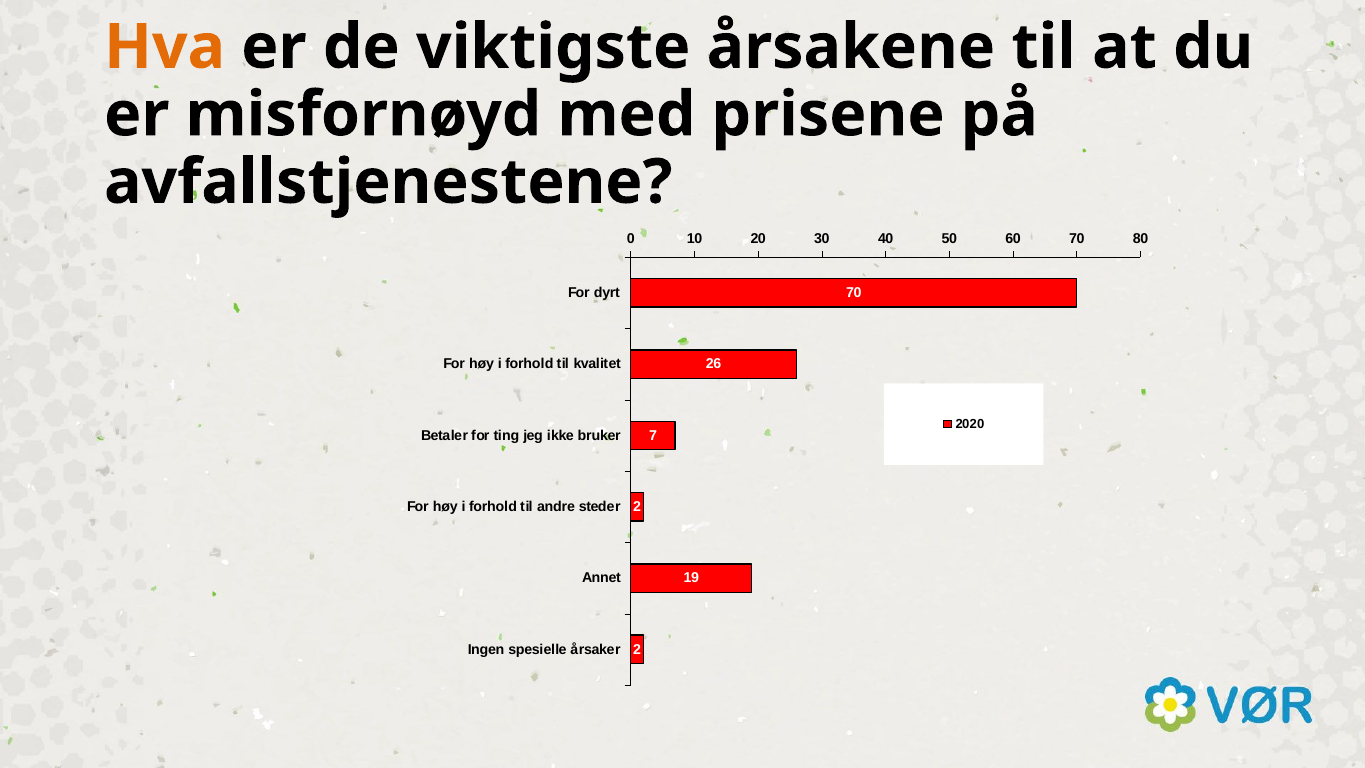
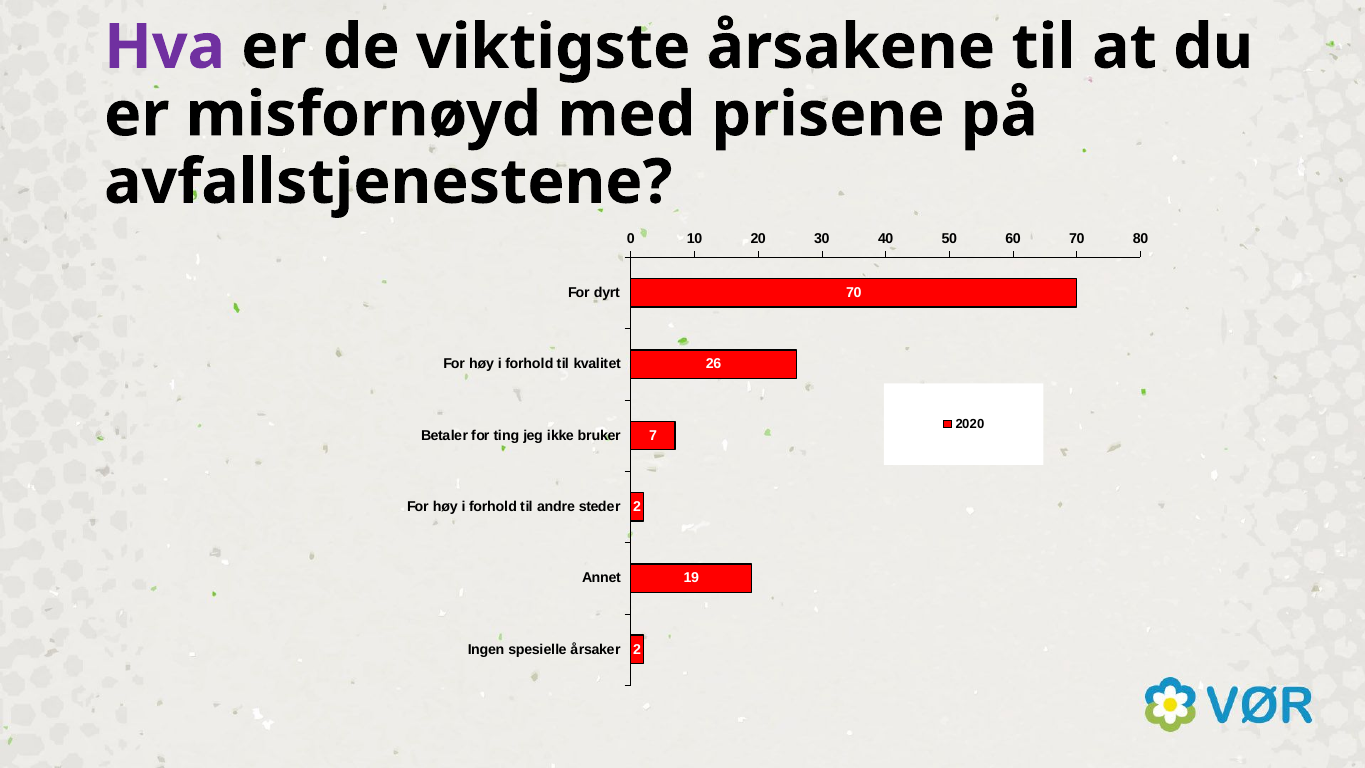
Hva colour: orange -> purple (165, 47)
